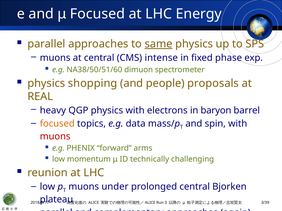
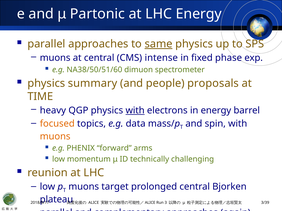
μ Focused: Focused -> Partonic (97, 14)
shopping: shopping -> summary (93, 84)
REAL: REAL -> TIME (40, 97)
with underline: none -> present (135, 111)
in baryon: baryon -> energy (216, 111)
muons colour: red -> orange (55, 137)
under: under -> target (115, 187)
